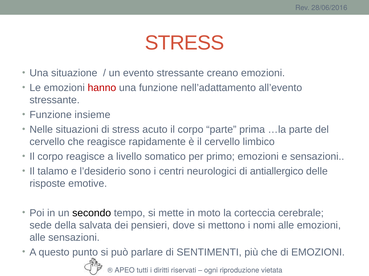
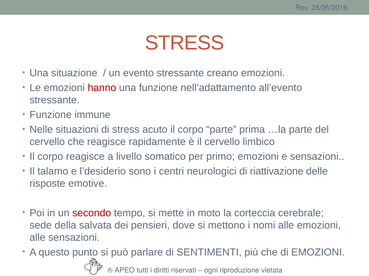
insieme: insieme -> immune (93, 115)
antiallergico: antiallergico -> riattivazione (277, 172)
secondo colour: black -> red (92, 214)
